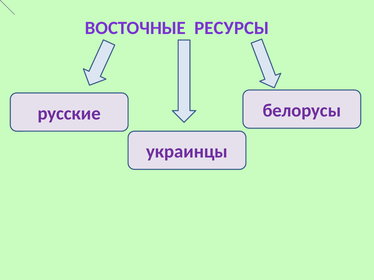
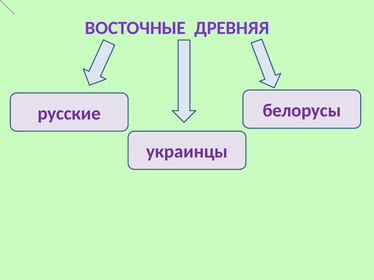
РЕСУРСЫ: РЕСУРСЫ -> ДРЕВНЯЯ (232, 28)
